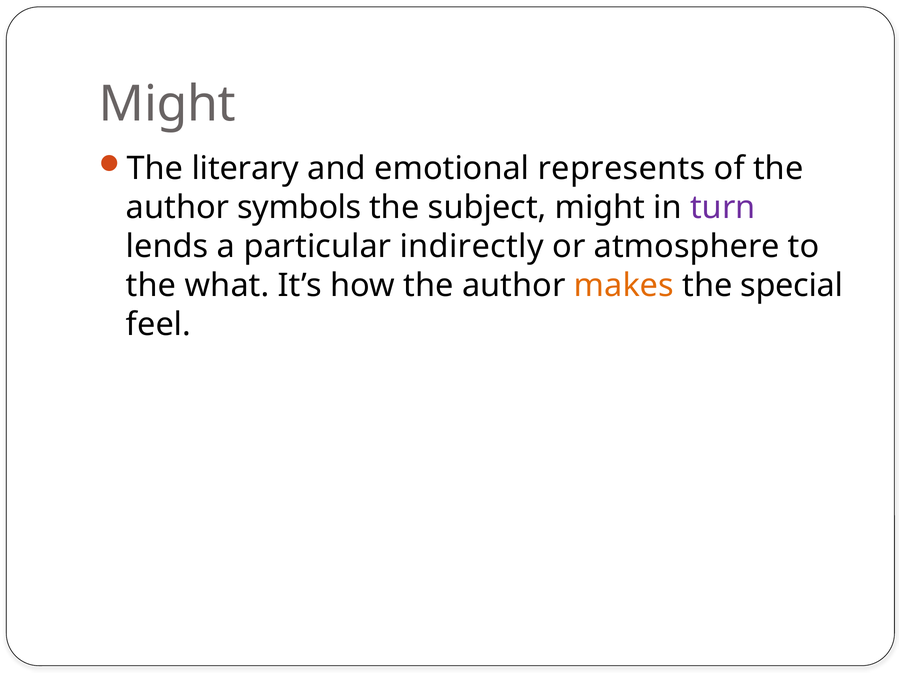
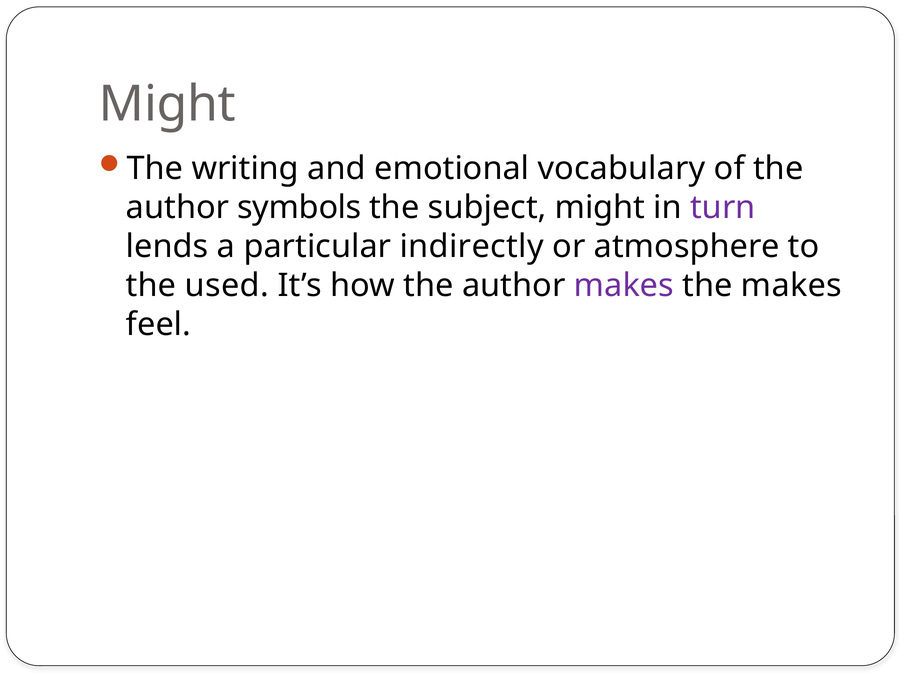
literary: literary -> writing (245, 169)
represents: represents -> vocabulary (622, 169)
what: what -> used (227, 286)
makes colour: orange -> purple (624, 286)
the special: special -> makes (791, 286)
